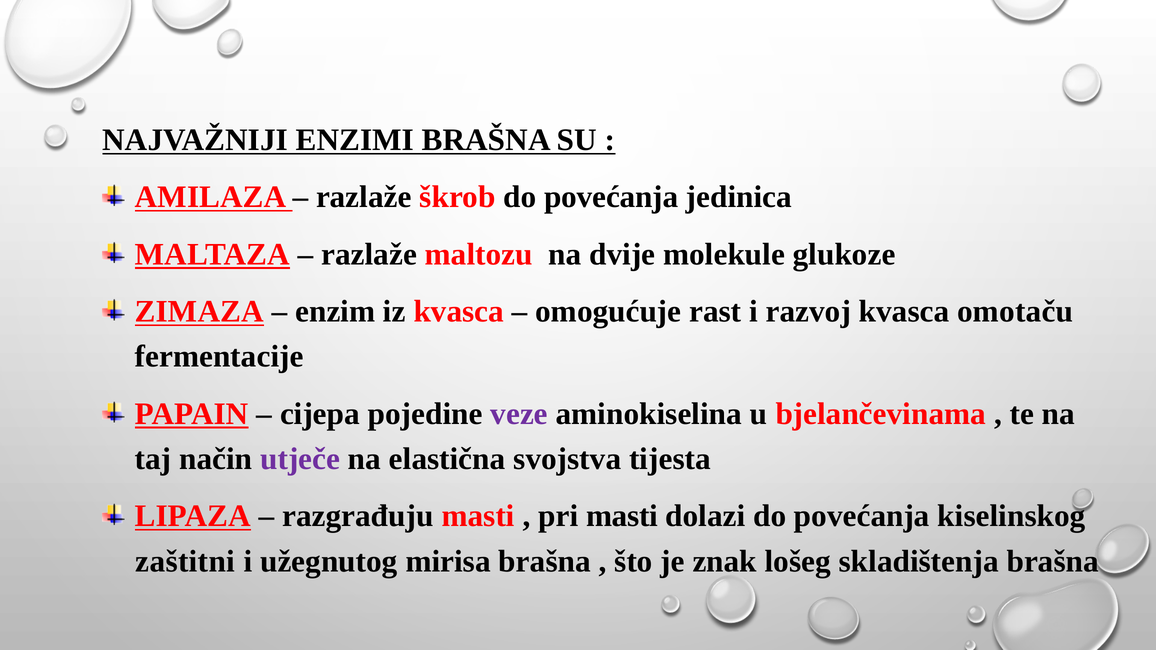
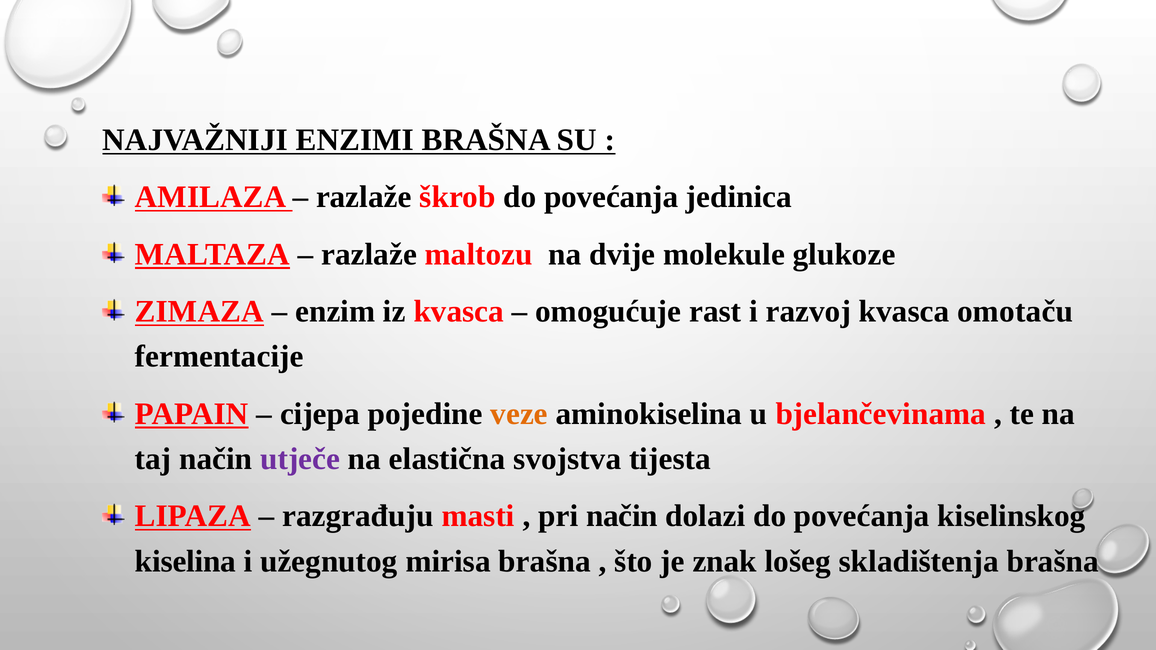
veze colour: purple -> orange (519, 414)
pri masti: masti -> način (622, 516)
zaštitni: zaštitni -> kiselina (185, 561)
